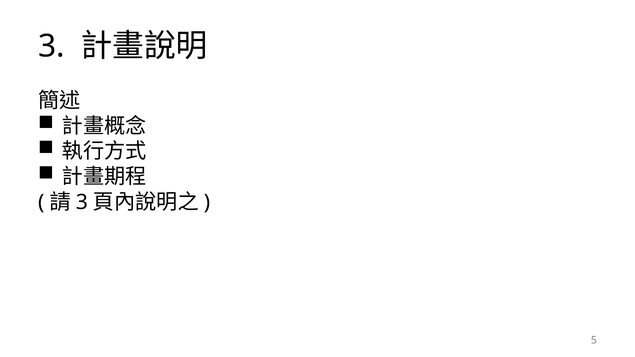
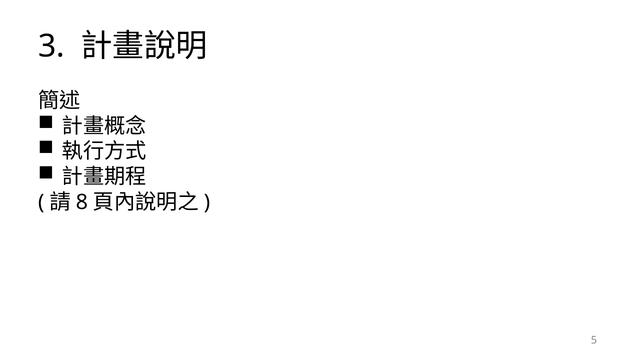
3: 3 -> 8 (82, 202)
